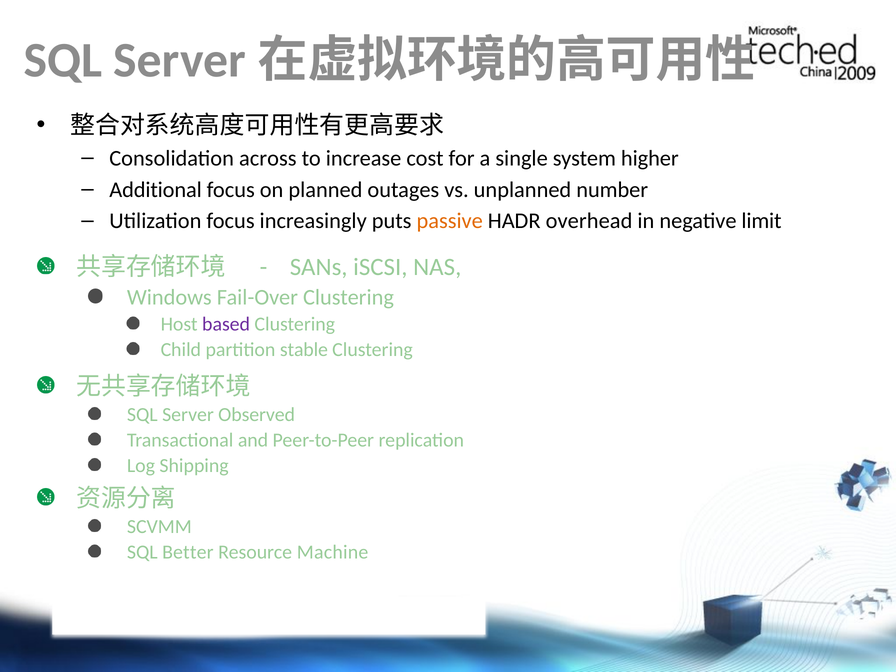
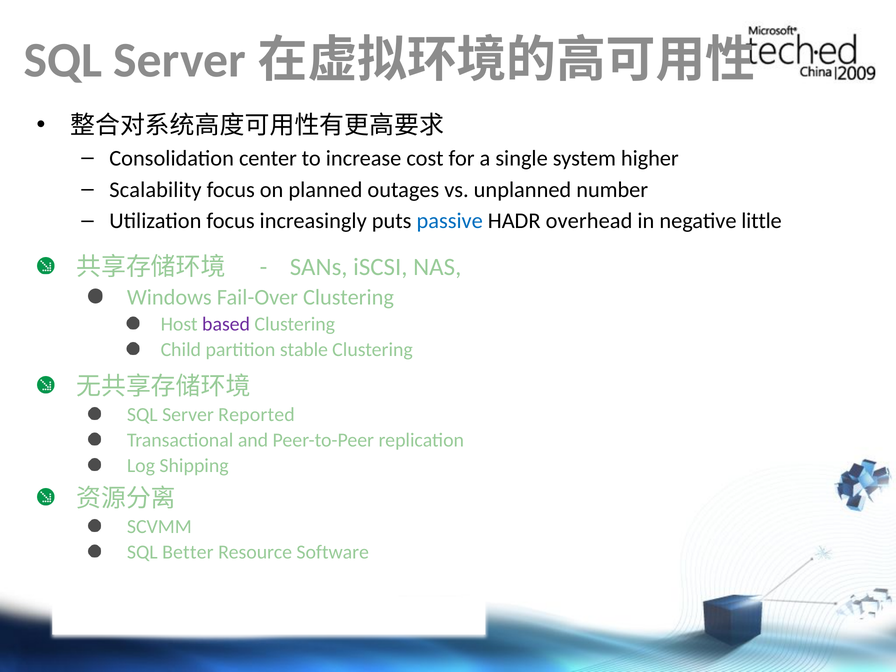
across: across -> center (268, 158)
Additional: Additional -> Scalability (155, 190)
passive colour: orange -> blue (450, 221)
limit: limit -> little (762, 221)
Observed: Observed -> Reported (257, 415)
Machine: Machine -> Software (333, 552)
